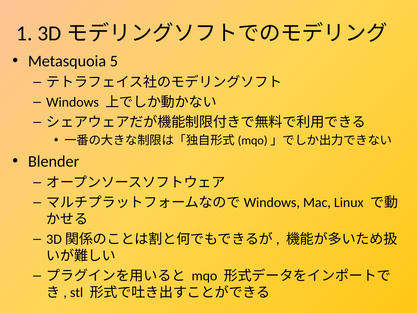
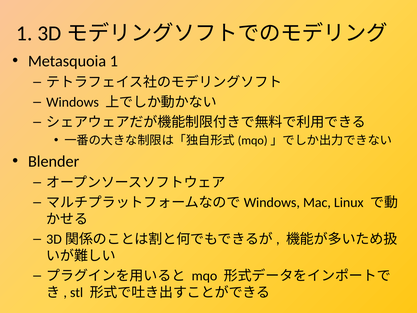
Metasquoia 5: 5 -> 1 (114, 61)
